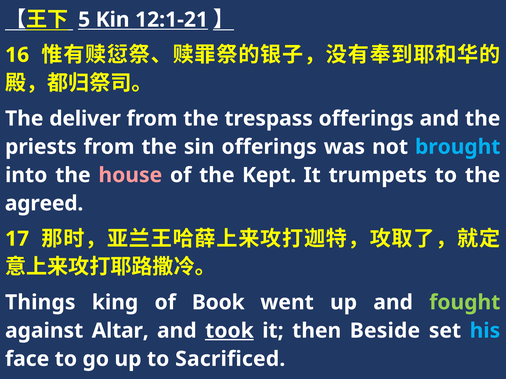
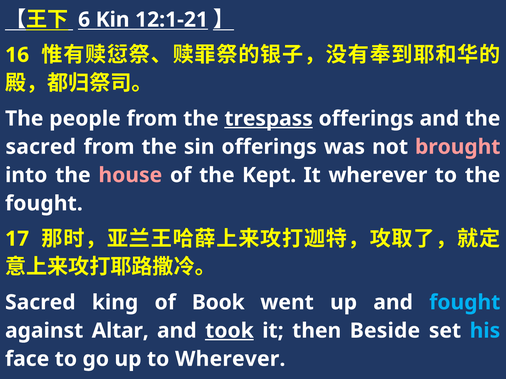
5: 5 -> 6 (84, 20)
deliver: deliver -> people (85, 119)
trespass underline: none -> present (269, 119)
priests: priests -> sacred (41, 147)
brought colour: light blue -> pink (458, 147)
It trumpets: trumpets -> wherever (378, 175)
agreed: agreed -> fought (44, 204)
Things: Things -> Sacred (40, 303)
fought colour: light green -> light blue (465, 303)
to Sacrificed: Sacrificed -> Wherever (230, 359)
